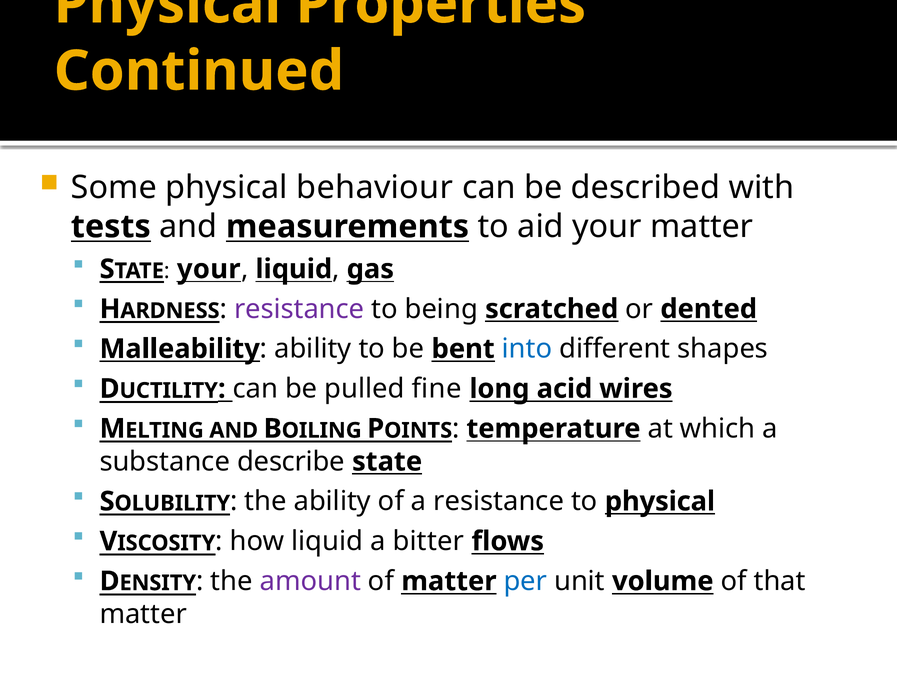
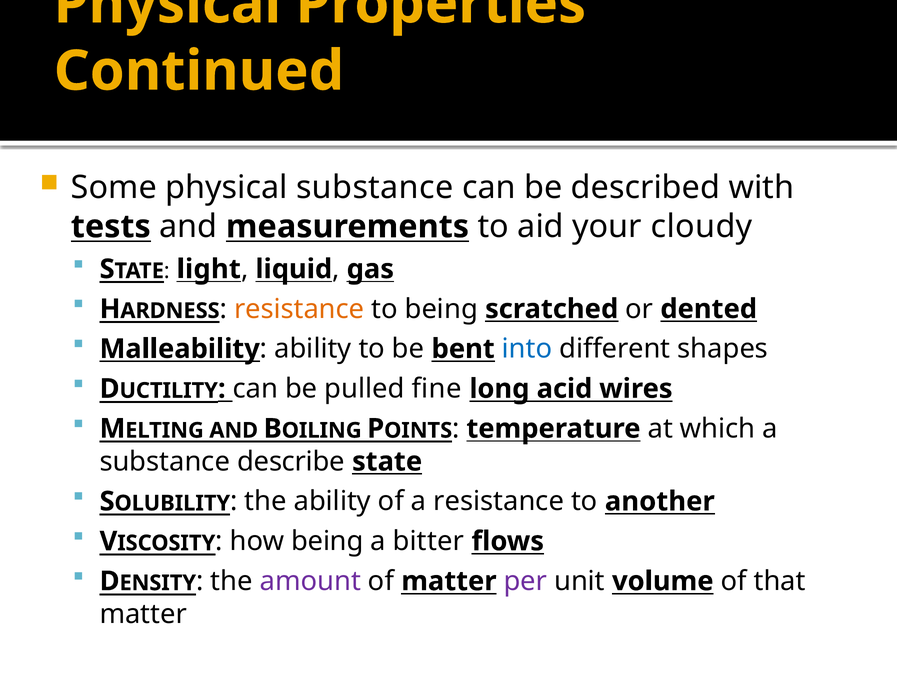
physical behaviour: behaviour -> substance (375, 188)
your matter: matter -> cloudy (702, 226)
your: your -> light (209, 269)
resistance colour: purple -> orange (299, 309)
to physical: physical -> another (660, 501)
how liquid: liquid -> being (327, 541)
per colour: blue -> purple (525, 581)
